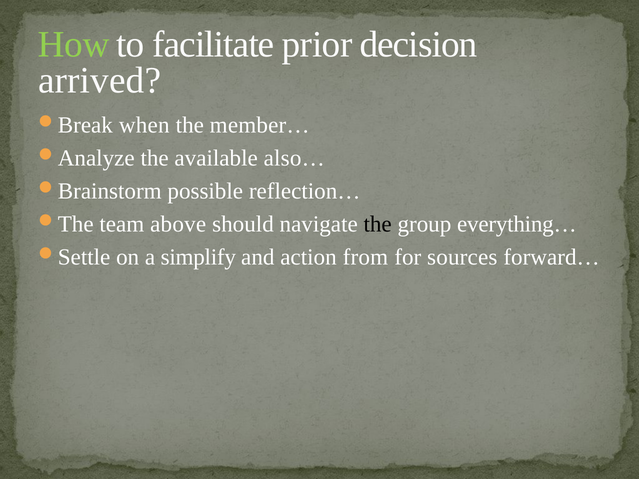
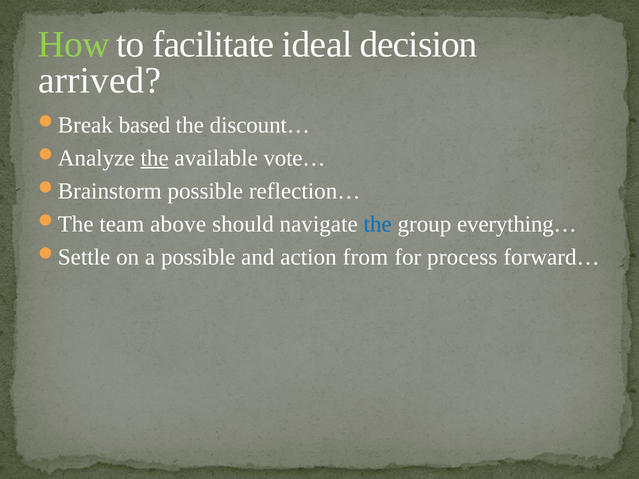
prior: prior -> ideal (317, 45)
when: when -> based (144, 125)
member…: member… -> discount… (260, 125)
the underline: none -> present (155, 158)
also…: also… -> vote… (294, 158)
the colour: black -> blue (378, 224)
a simplify: simplify -> possible (198, 257)
sources: sources -> process (462, 257)
